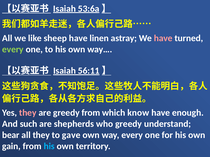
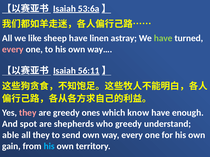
have colour: pink -> light green (163, 38)
every colour: light green -> pink (13, 49)
greedy from: from -> ones (91, 113)
such: such -> spot (28, 124)
bear: bear -> able (11, 135)
gave: gave -> send (71, 135)
